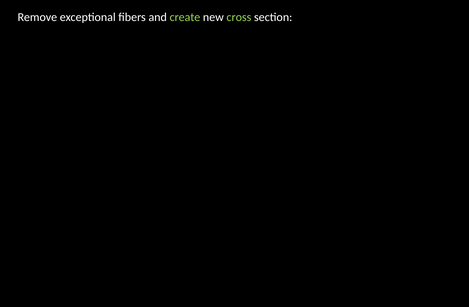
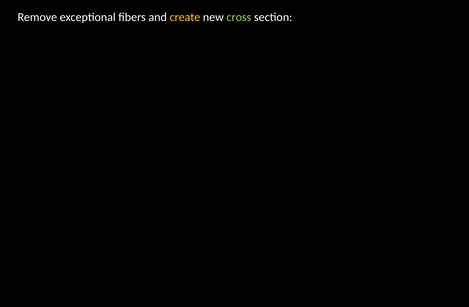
create colour: light green -> yellow (185, 17)
